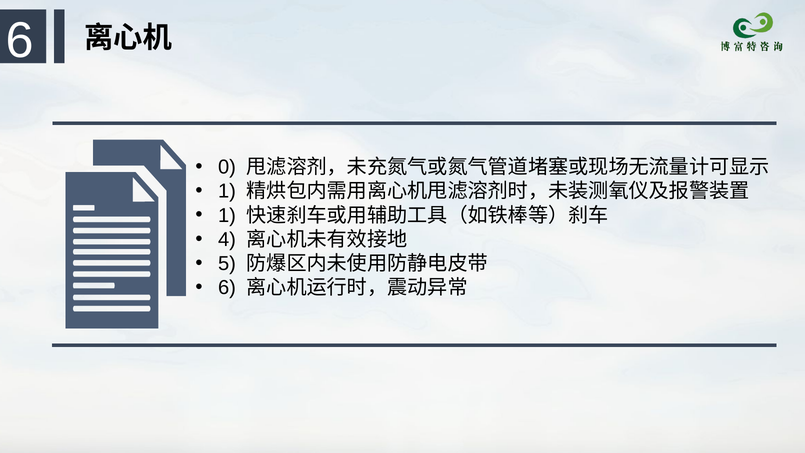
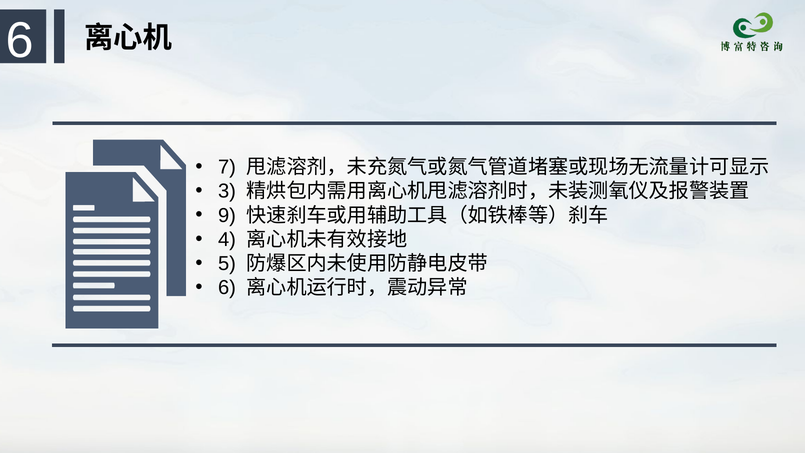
0: 0 -> 7 (227, 167)
1: 1 -> 3 (227, 191)
1: 1 -> 9 (227, 215)
